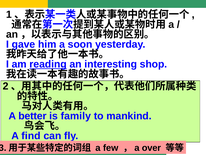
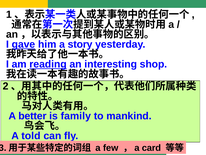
gave underline: none -> present (23, 44)
soon: soon -> story (80, 44)
find: find -> told (31, 135)
over: over -> card (152, 147)
